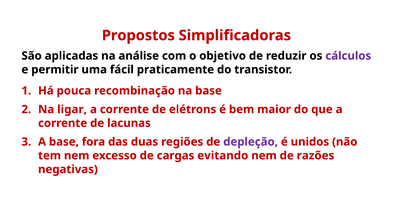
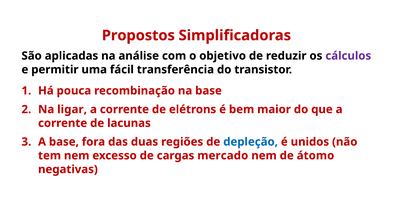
praticamente: praticamente -> transferência (175, 70)
depleção colour: purple -> blue (251, 142)
evitando: evitando -> mercado (223, 156)
razões: razões -> átomo (315, 156)
